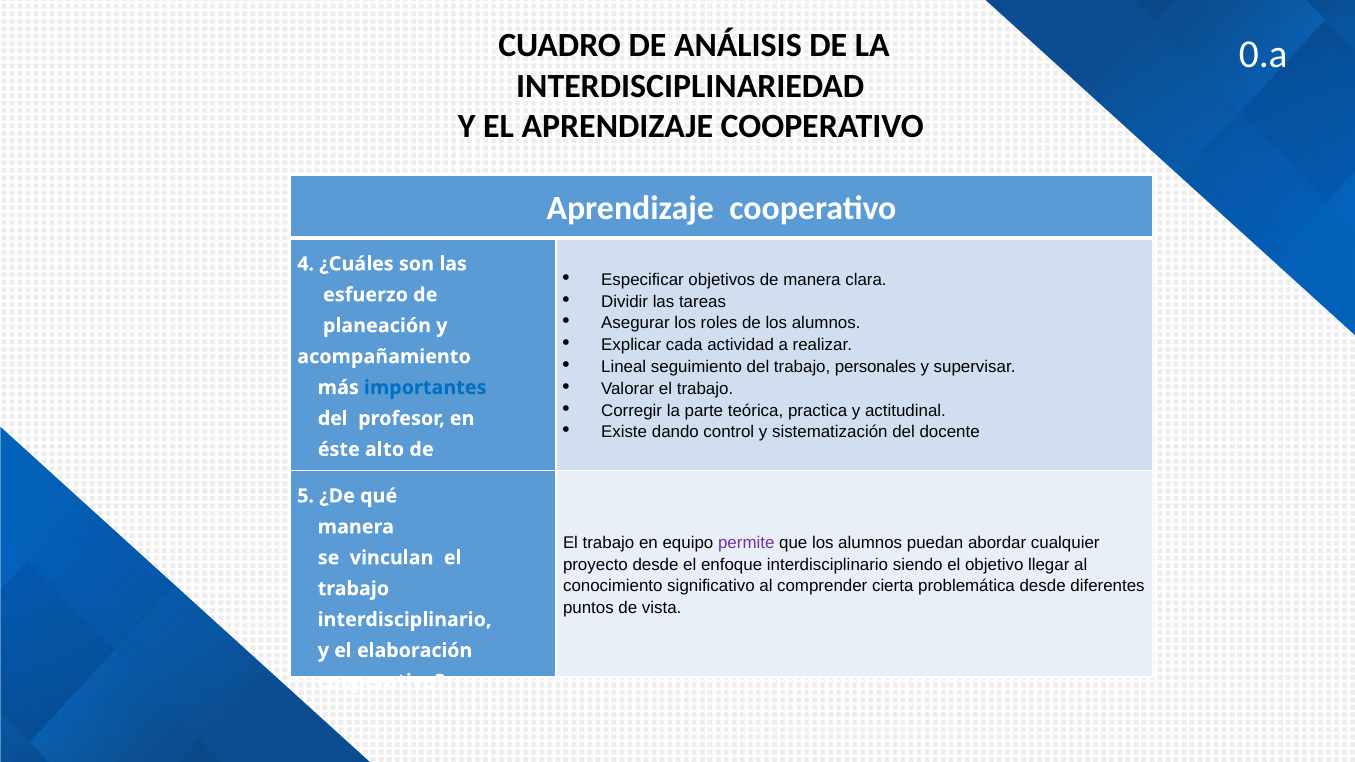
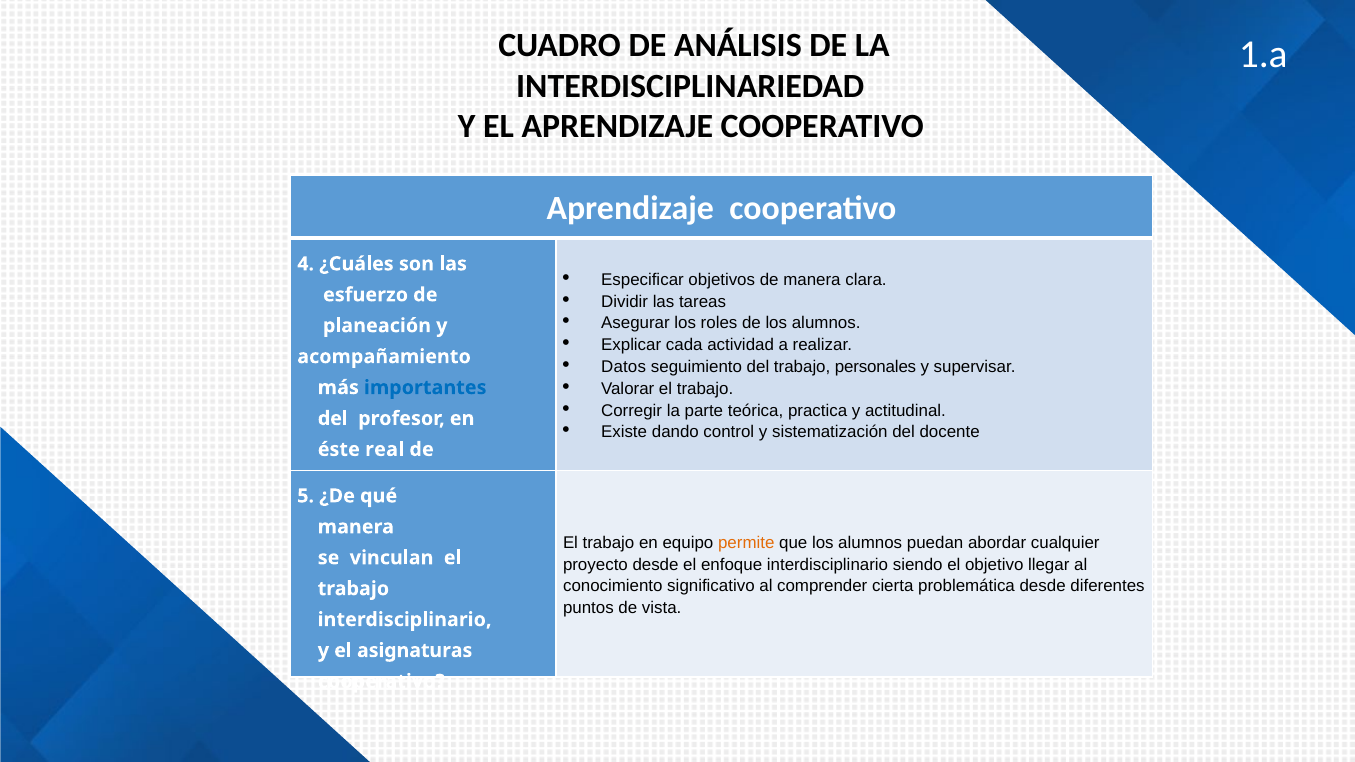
0.a: 0.a -> 1.a (1263, 55)
Lineal: Lineal -> Datos (624, 367)
alto: alto -> real (385, 450)
permite colour: purple -> orange (746, 543)
elaboración: elaboración -> asignaturas (415, 651)
